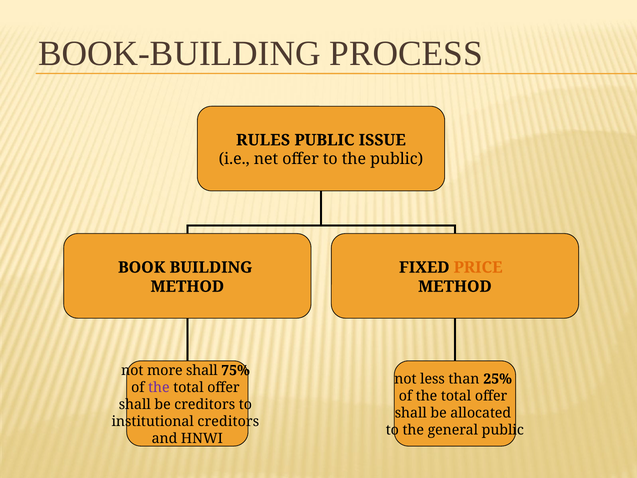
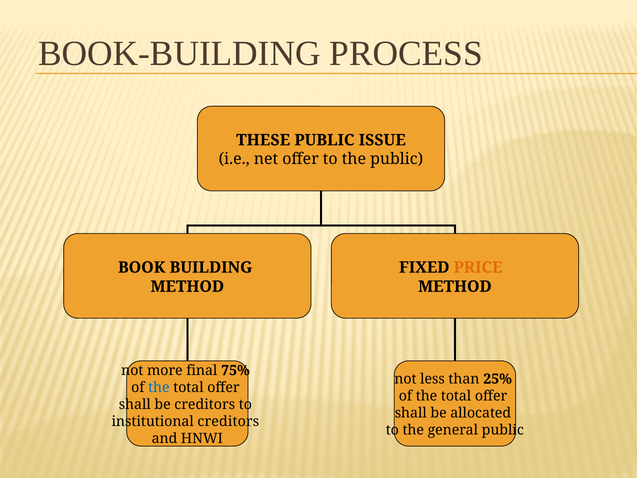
RULES: RULES -> THESE (263, 140)
more shall: shall -> final (202, 370)
the colour: purple -> blue (159, 387)
